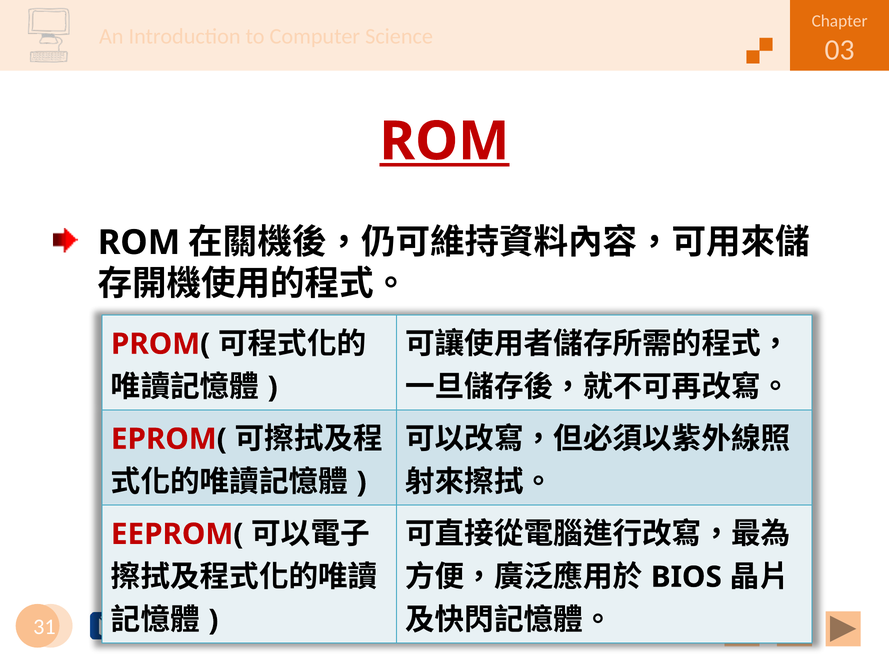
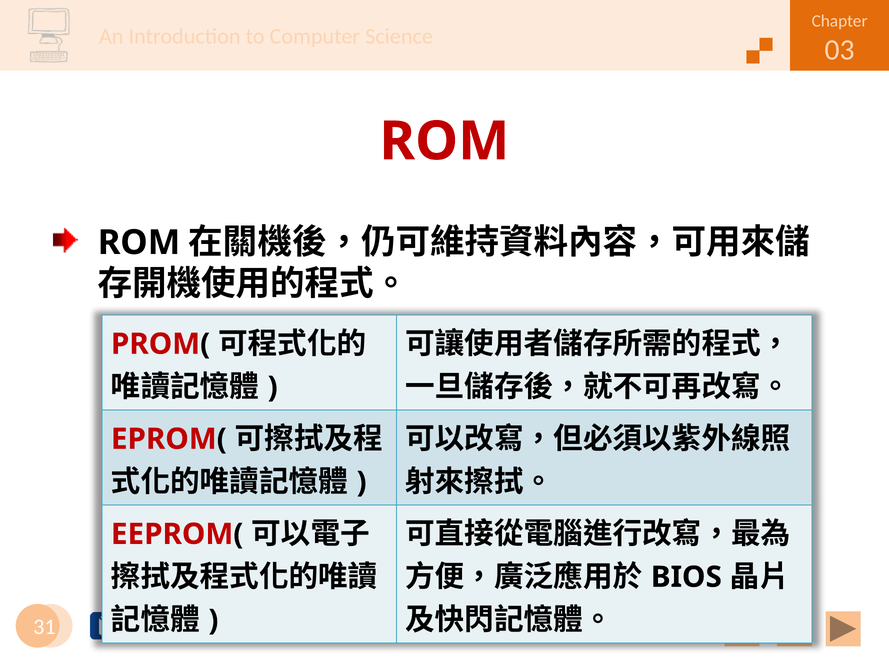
ROM underline: present -> none (444, 142)
